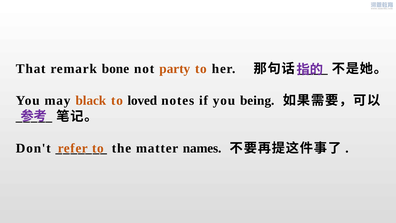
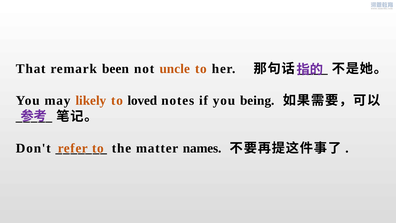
bone: bone -> been (116, 69)
party: party -> uncle (175, 69)
black: black -> likely (91, 100)
